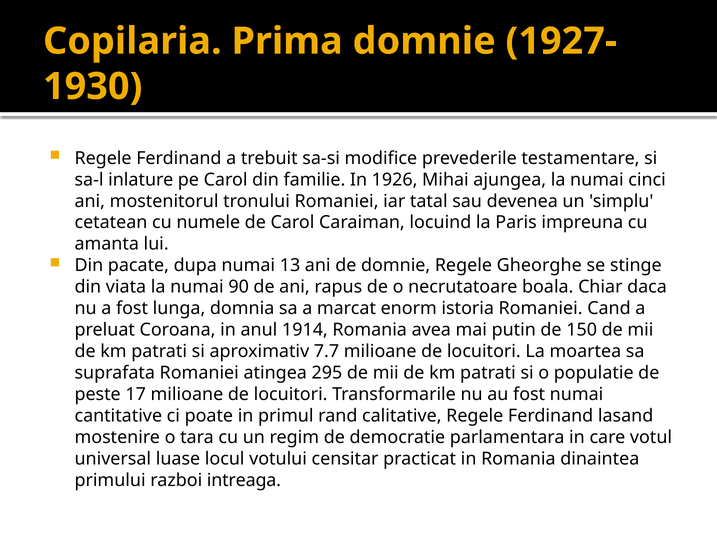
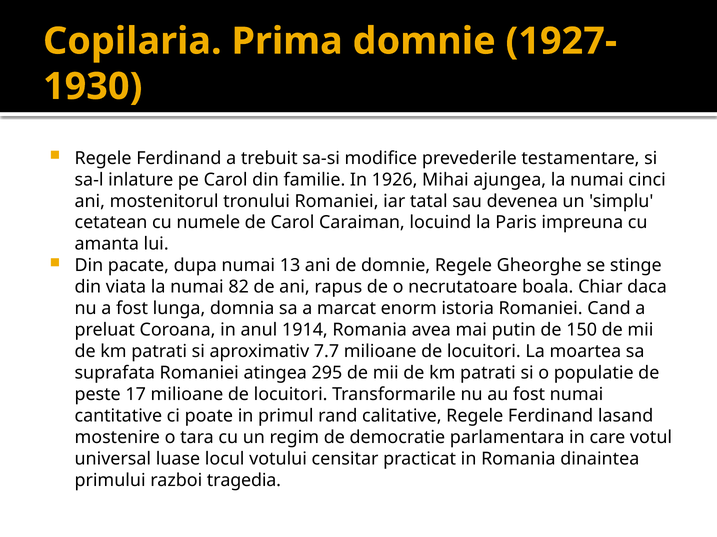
90: 90 -> 82 (239, 287)
intreaga: intreaga -> tragedia (244, 481)
